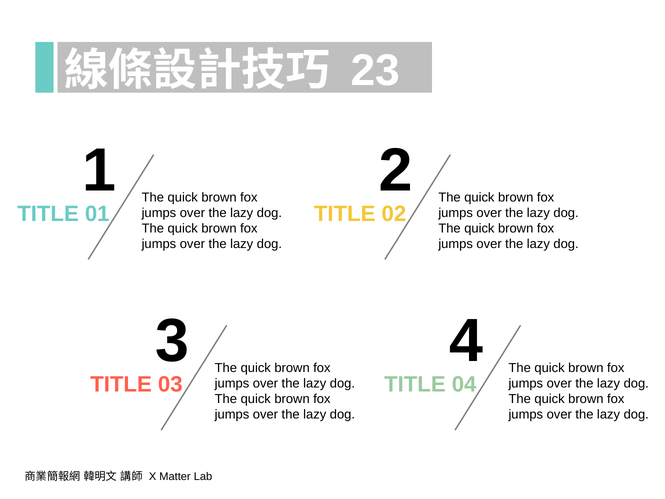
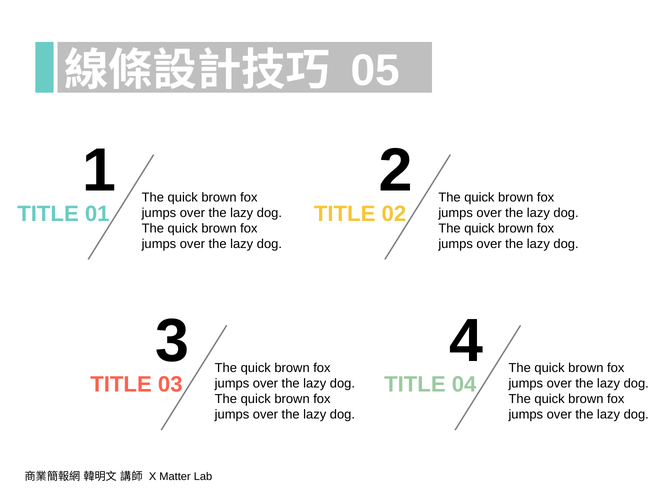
23: 23 -> 05 (375, 70)
